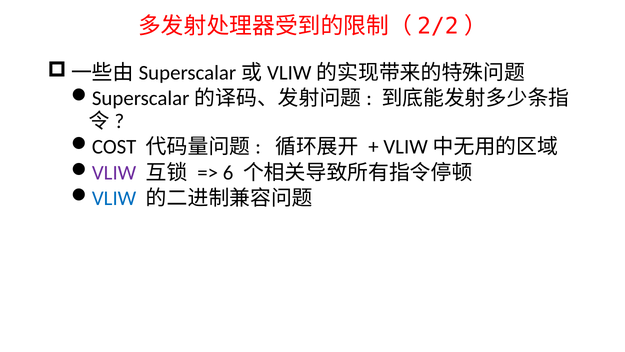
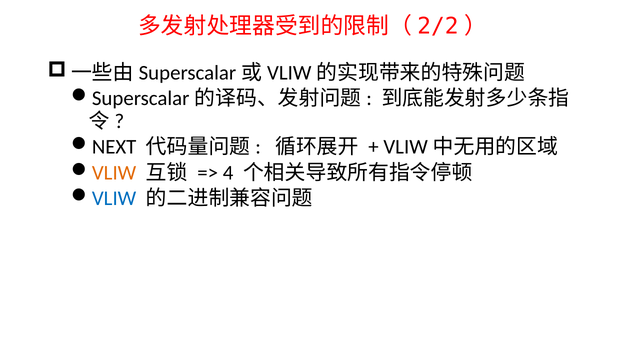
COST: COST -> NEXT (114, 147)
VLIW colour: purple -> orange (114, 173)
6: 6 -> 4 (228, 173)
